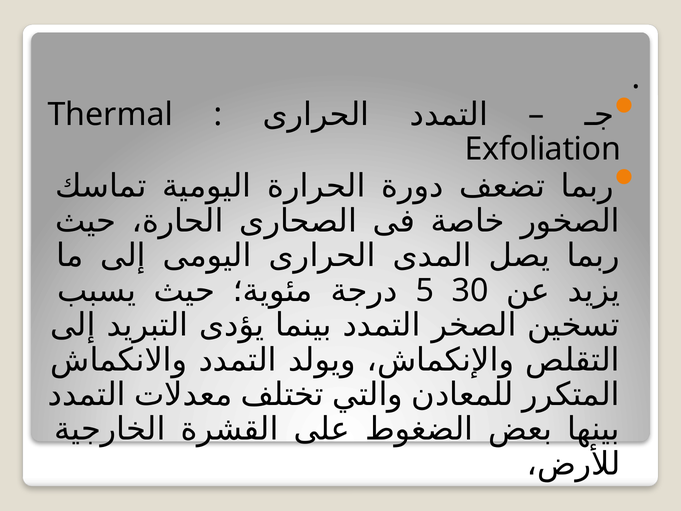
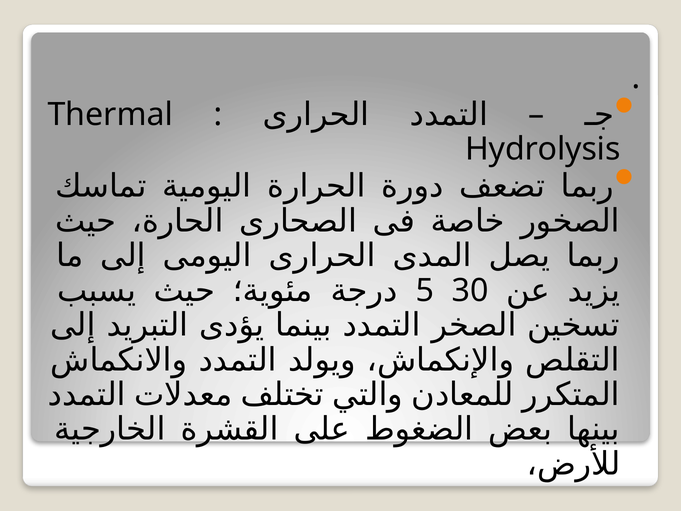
Exfoliation: Exfoliation -> Hydrolysis (543, 149)
